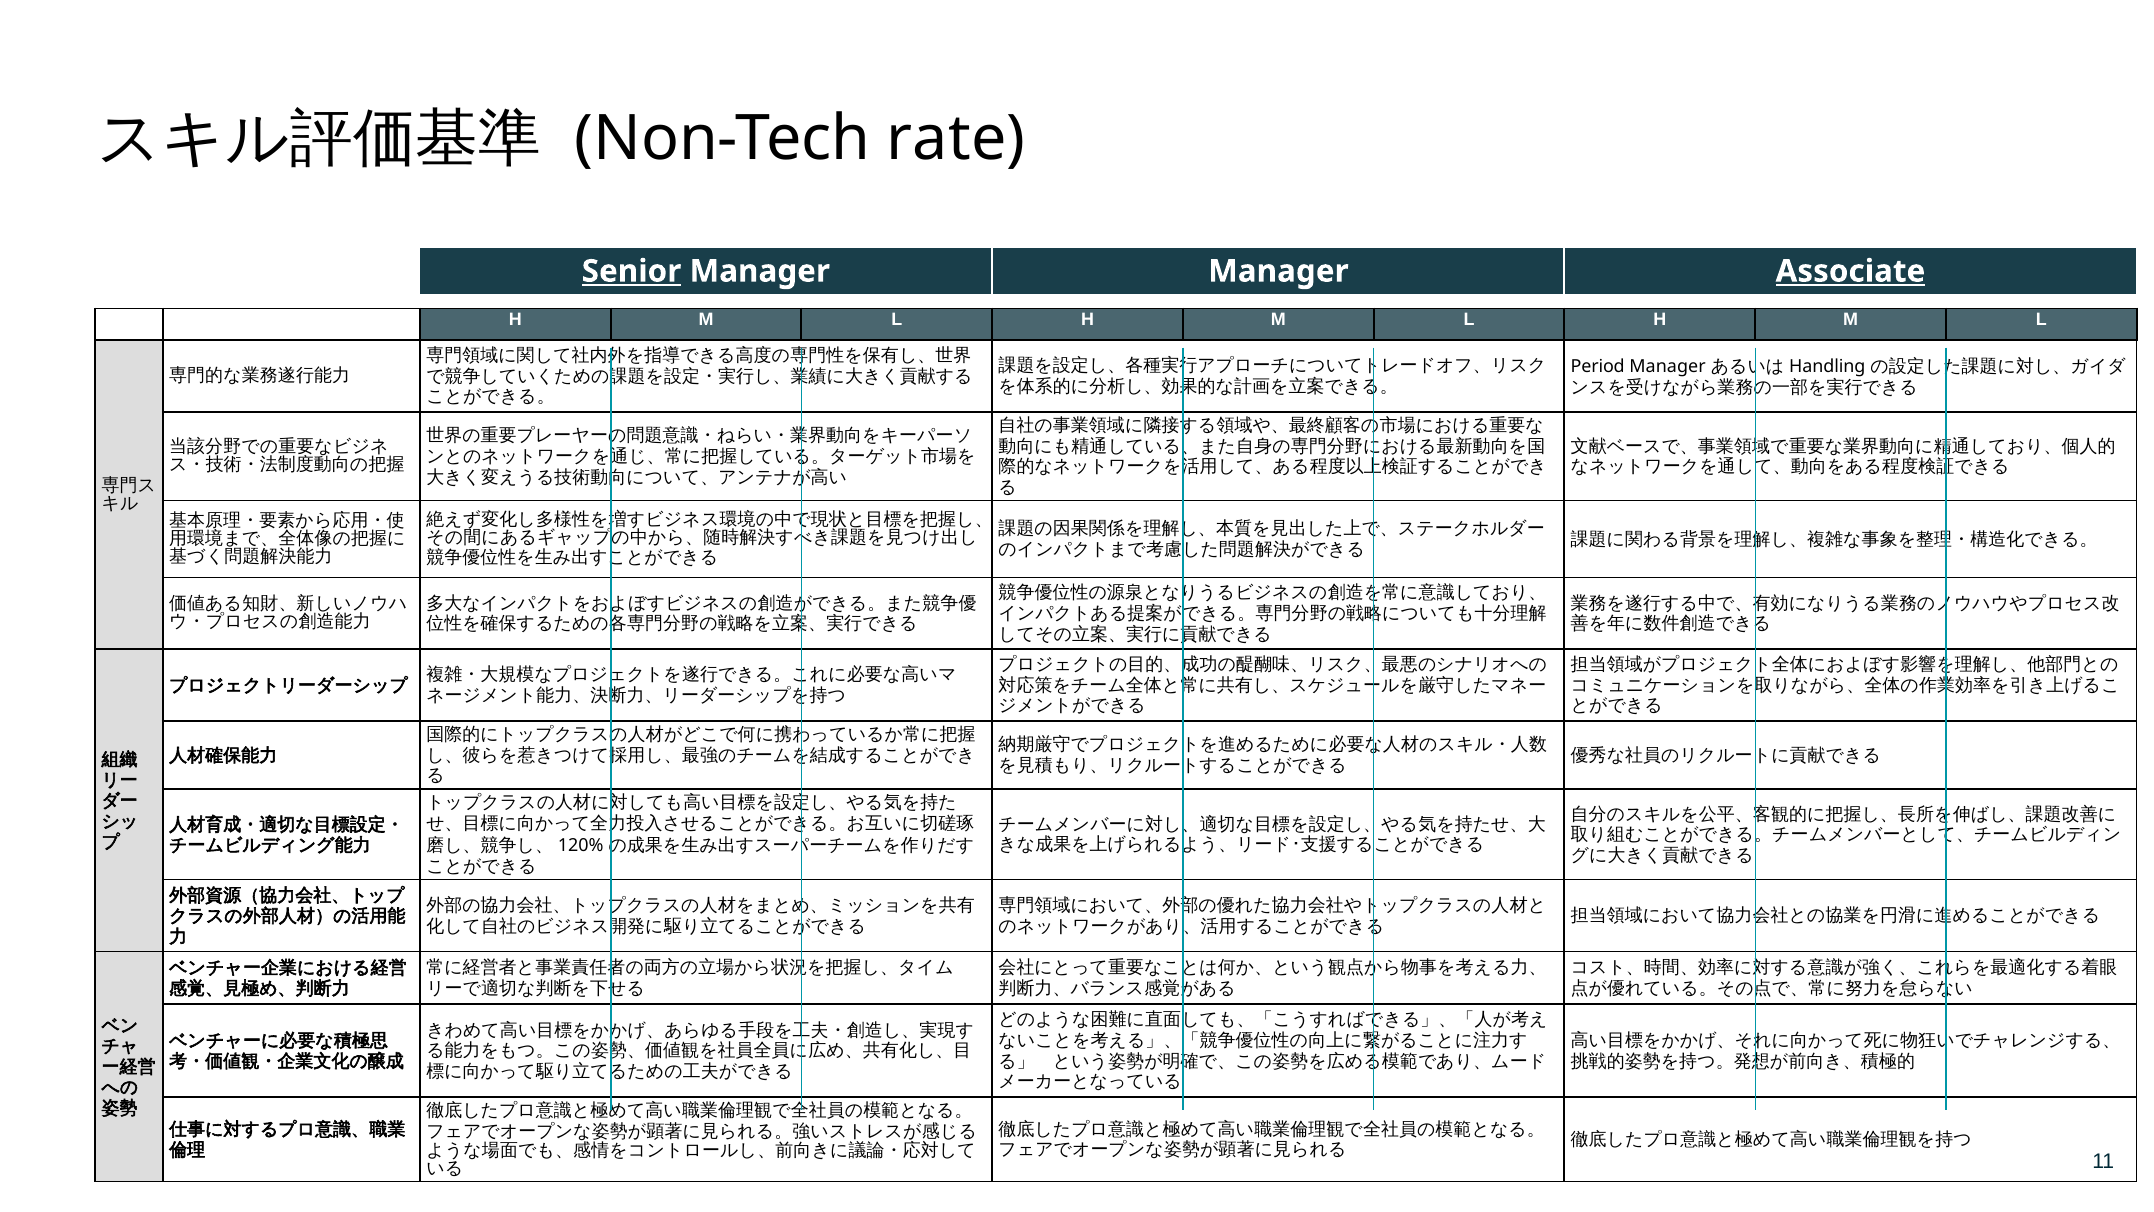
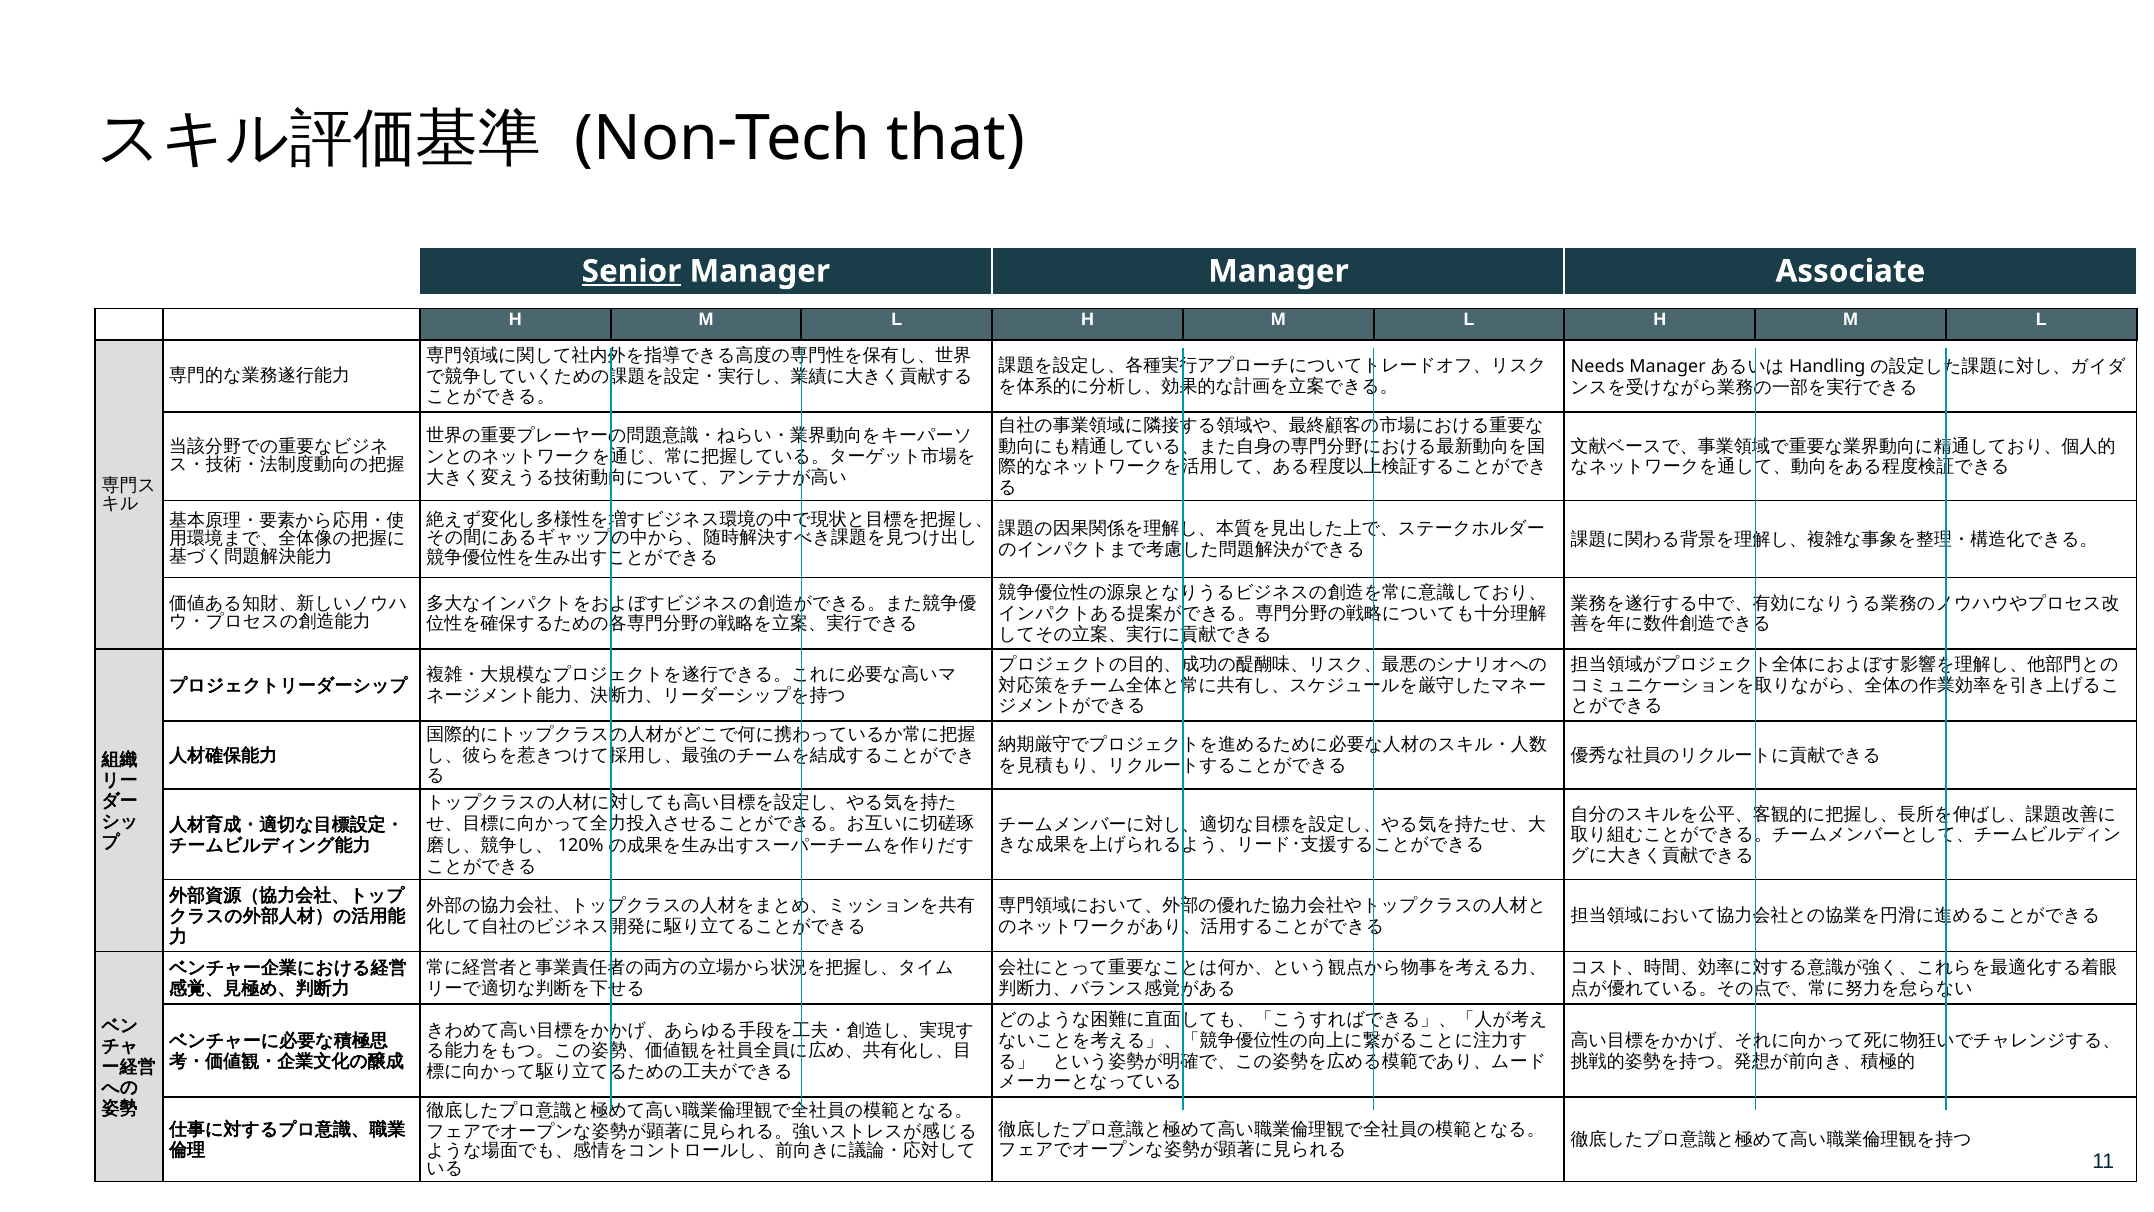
rate: rate -> that (956, 139)
Associate underline: present -> none (1850, 271)
Period: Period -> Needs (1598, 366)
